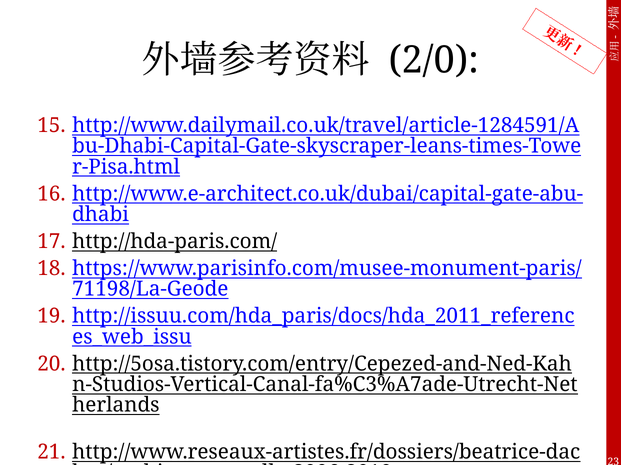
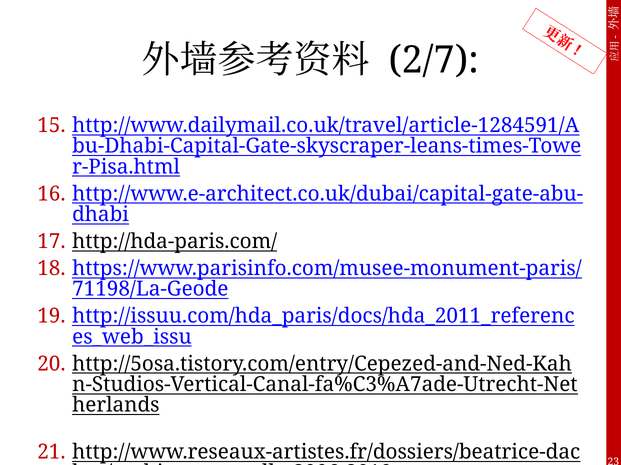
2/0: 2/0 -> 2/7 (434, 60)
